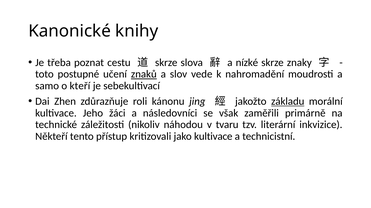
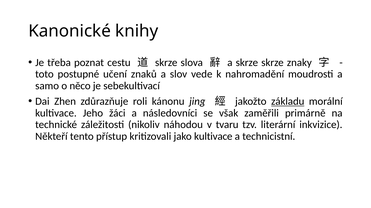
a nízké: nízké -> skrze (247, 63)
znaků underline: present -> none (144, 74)
kteří: kteří -> něco (80, 86)
